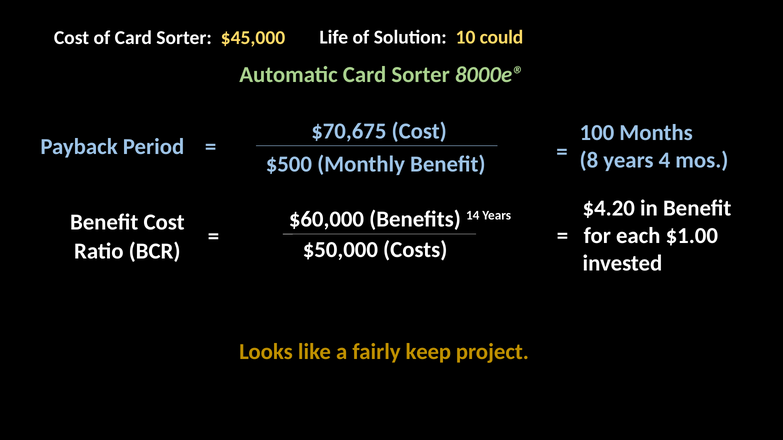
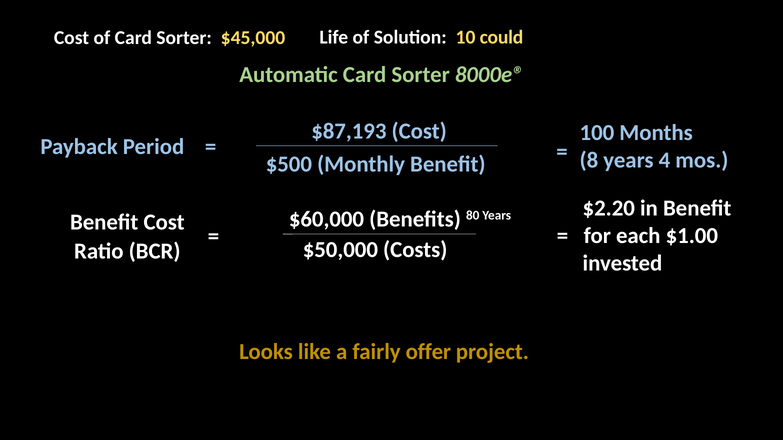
$70,675: $70,675 -> $87,193 (349, 131)
14: 14 -> 80 (473, 216)
$4.20: $4.20 -> $2.20 (609, 208)
keep: keep -> offer (428, 352)
